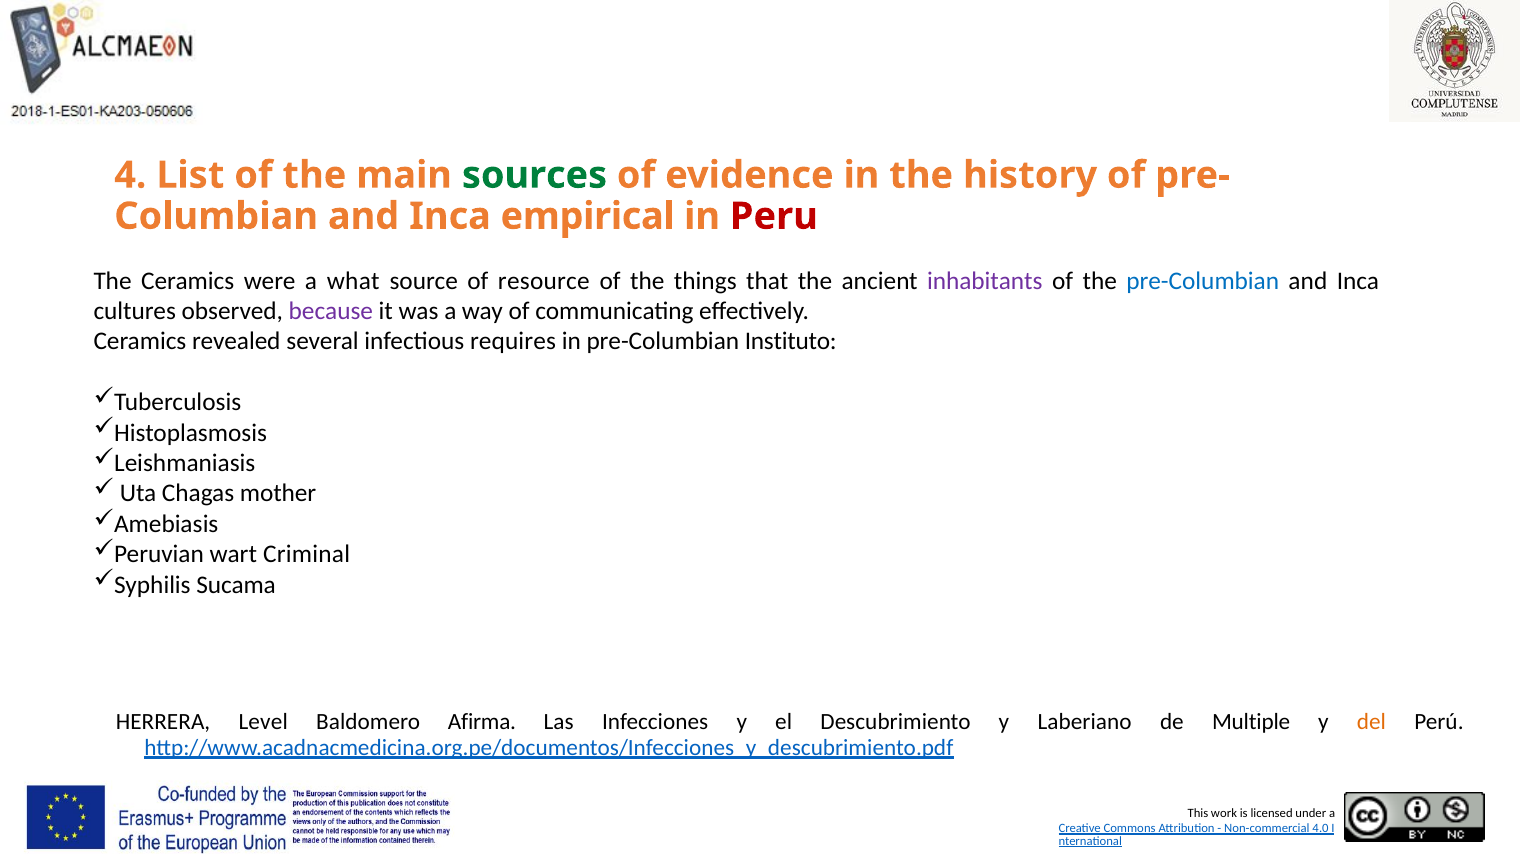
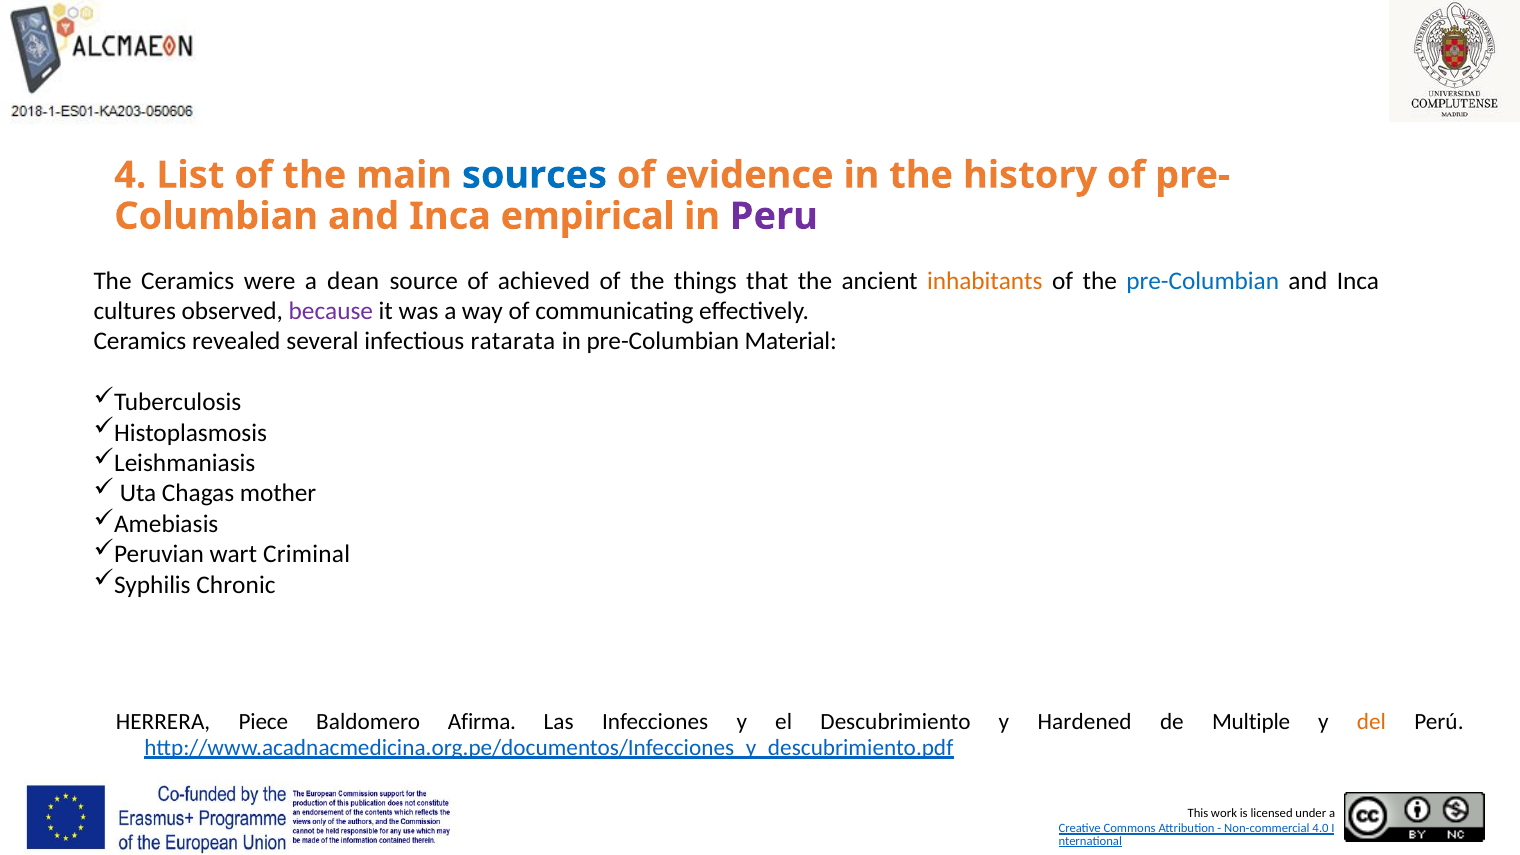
sources colour: green -> blue (535, 175)
Peru colour: red -> purple (774, 216)
what: what -> dean (353, 281)
resource: resource -> achieved (544, 281)
inhabitants colour: purple -> orange (985, 281)
requires: requires -> ratarata (513, 341)
Instituto: Instituto -> Material (791, 341)
Sucama: Sucama -> Chronic (236, 585)
Level: Level -> Piece (263, 722)
Laberiano: Laberiano -> Hardened (1085, 722)
